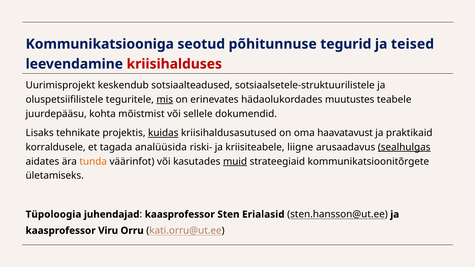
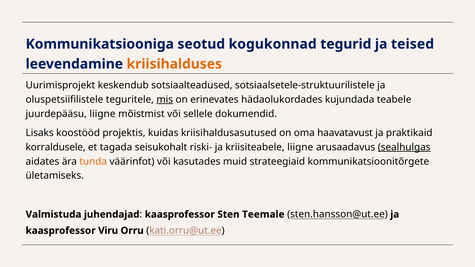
põhitunnuse: põhitunnuse -> kogukonnad (273, 44)
kriisihalduses colour: red -> orange (174, 64)
muutustes: muutustes -> kujundada (350, 100)
juurdepääsu kohta: kohta -> liigne (102, 114)
tehnikate: tehnikate -> koostööd (78, 133)
kuidas underline: present -> none (163, 133)
analüüsida: analüüsida -> seisukohalt (161, 147)
muid underline: present -> none (235, 162)
Tüpoloogia: Tüpoloogia -> Valmistuda (53, 215)
Erialasid: Erialasid -> Teemale (263, 215)
